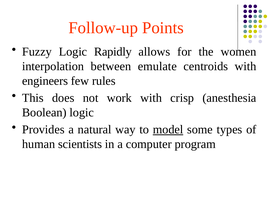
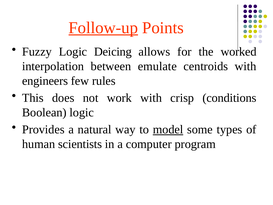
Follow-up underline: none -> present (103, 28)
Rapidly: Rapidly -> Deicing (113, 52)
women: women -> worked (239, 52)
anesthesia: anesthesia -> conditions (229, 98)
